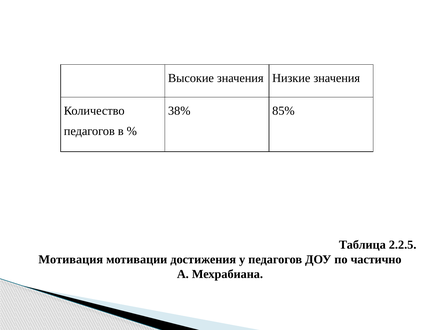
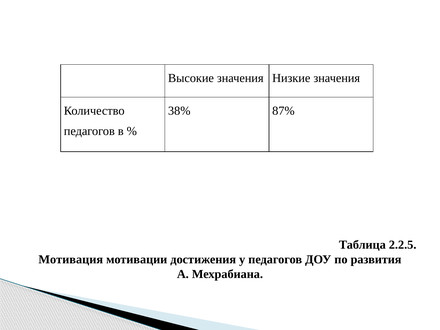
85%: 85% -> 87% (283, 111)
частично: частично -> развития (376, 260)
